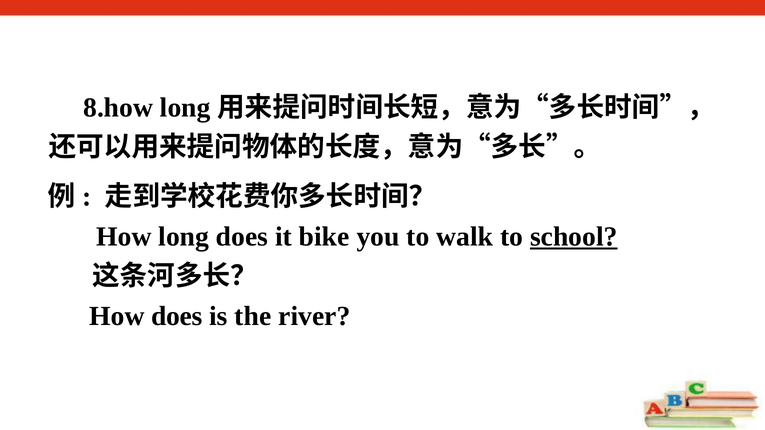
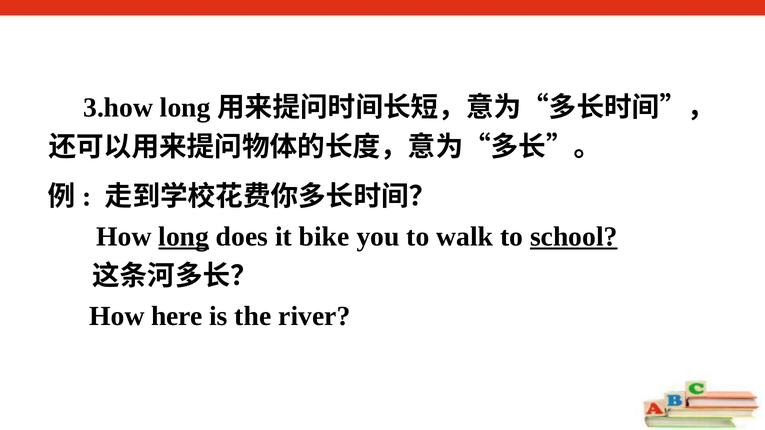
8.how: 8.how -> 3.how (118, 108)
long underline: none -> present (184, 237)
How does: does -> here (177, 316)
